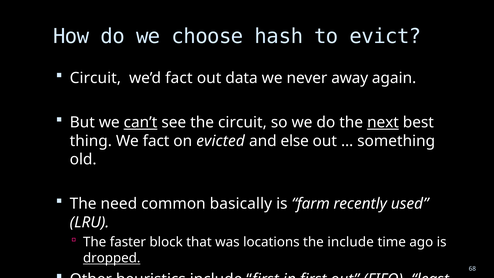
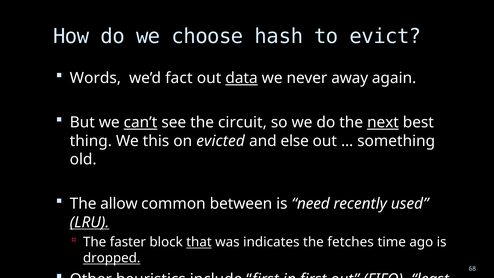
Circuit: Circuit -> Words (95, 78)
data underline: none -> present (242, 78)
We fact: fact -> this (156, 141)
need: need -> allow (119, 204)
basically: basically -> between (241, 204)
farm: farm -> need (311, 204)
LRU underline: none -> present (90, 222)
that underline: none -> present (199, 242)
locations: locations -> indicates (271, 242)
the include: include -> fetches (351, 242)
